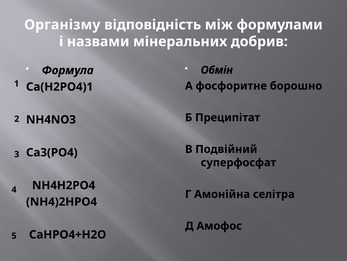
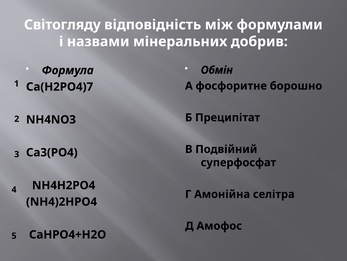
Організму: Організму -> Світогляду (62, 25)
Са(Н2РО4)1: Са(Н2РО4)1 -> Са(Н2РО4)7 (60, 87)
